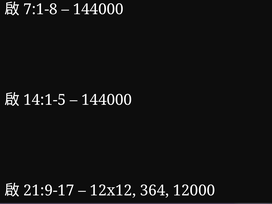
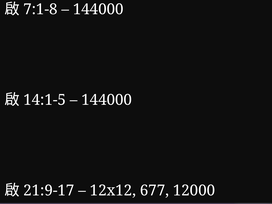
364: 364 -> 677 (154, 191)
